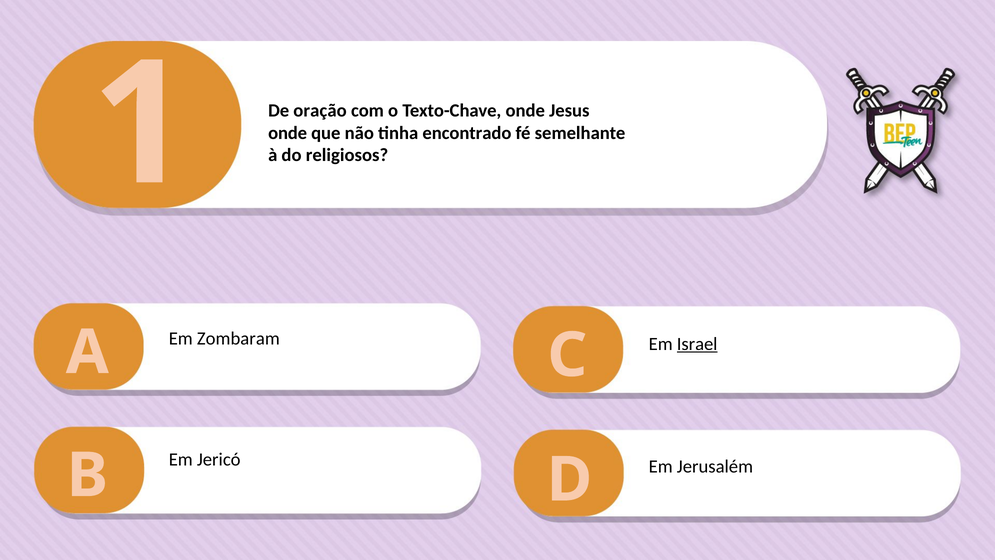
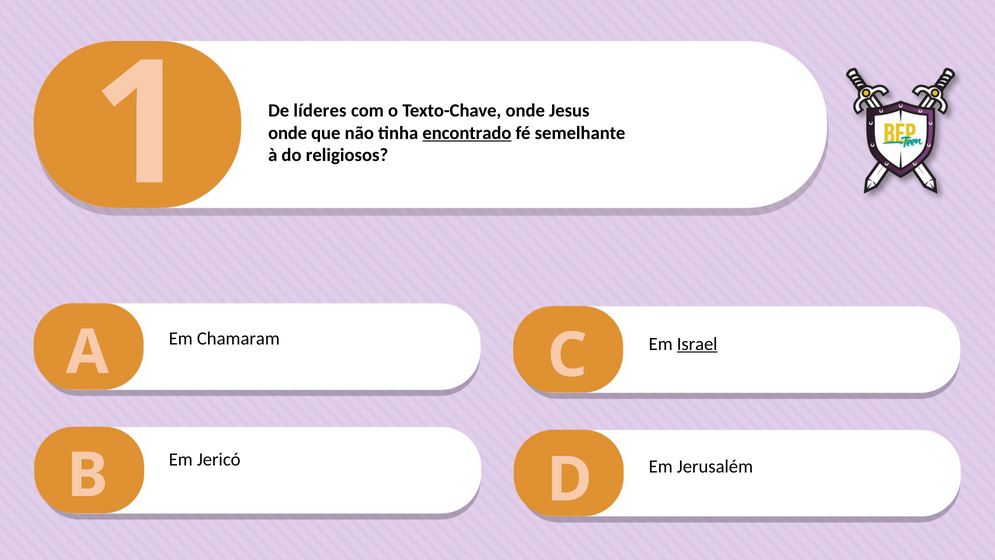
oração: oração -> líderes (320, 110)
encontrado underline: none -> present (467, 133)
Zombaram: Zombaram -> Chamaram (238, 338)
